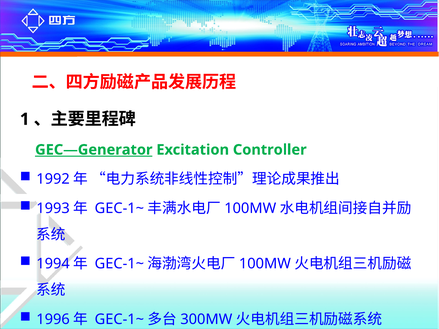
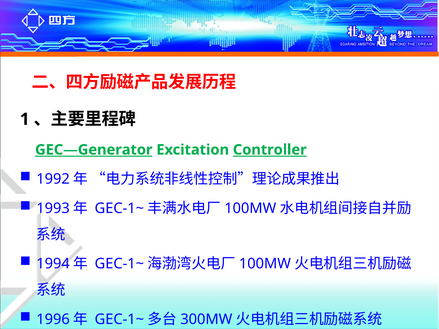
Controller underline: none -> present (270, 150)
